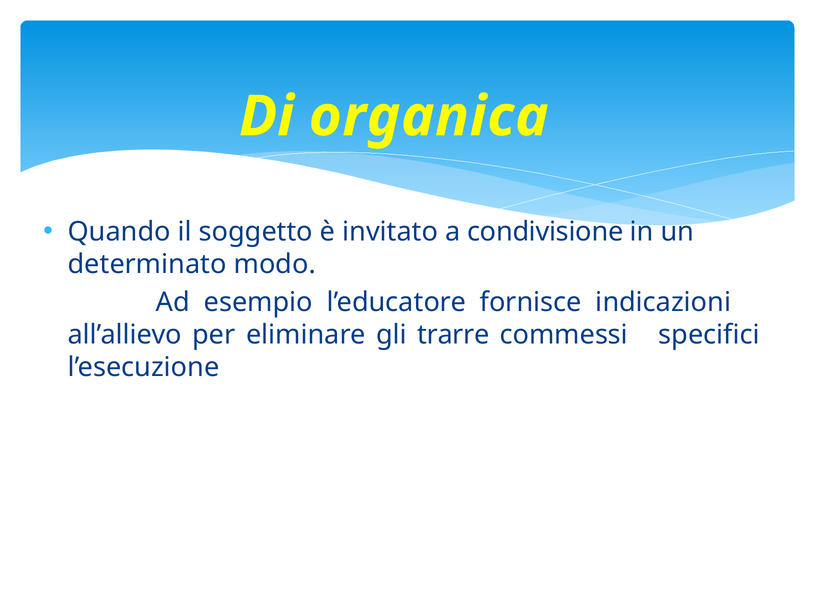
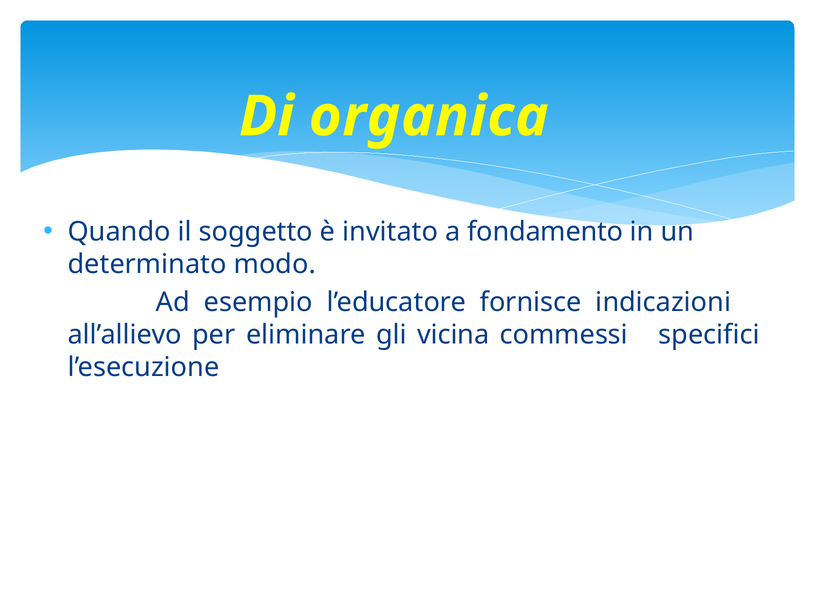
condivisione: condivisione -> fondamento (545, 231)
trarre: trarre -> vicina (453, 334)
